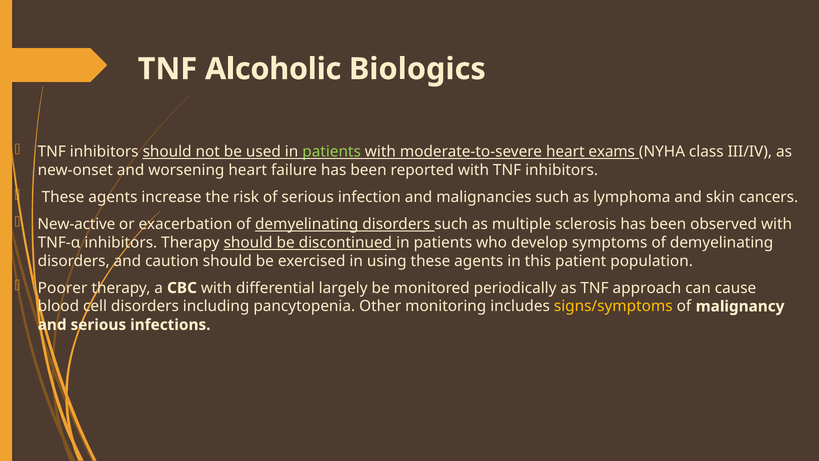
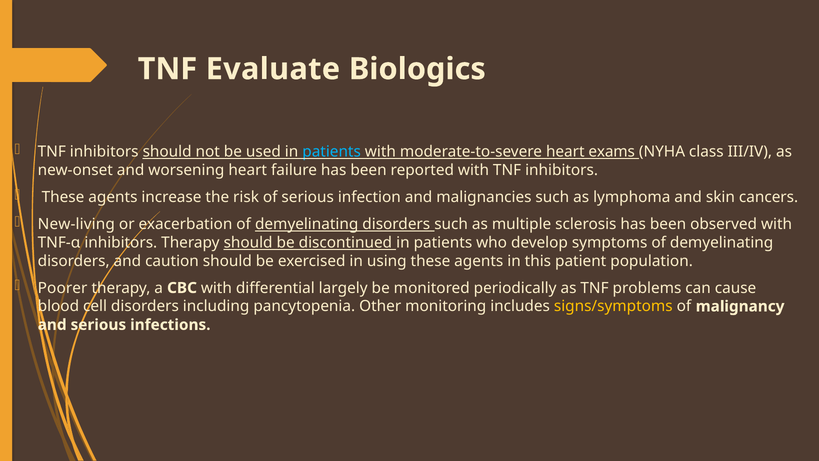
Alcoholic: Alcoholic -> Evaluate (273, 69)
patients colour: light green -> light blue (332, 152)
New-active: New-active -> New-living (76, 224)
approach: approach -> problems (647, 288)
